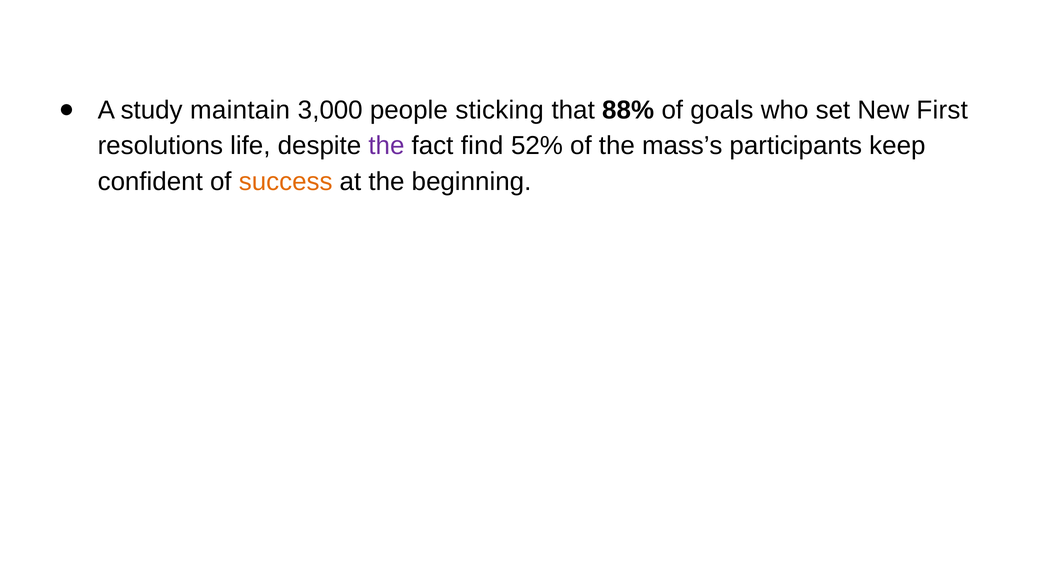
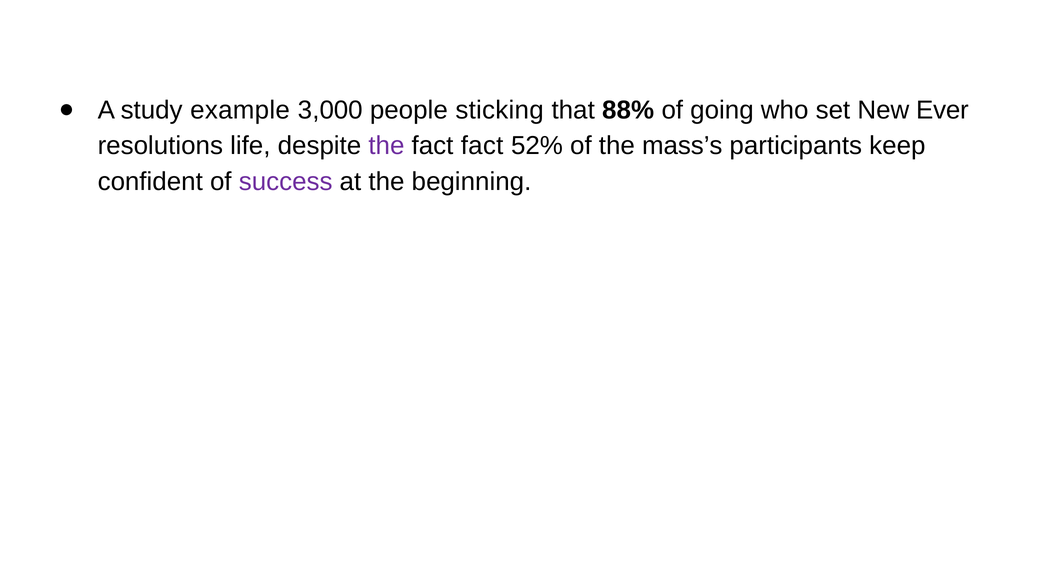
maintain: maintain -> example (240, 110)
goals: goals -> going (722, 110)
First: First -> Ever (942, 110)
fact find: find -> fact (482, 146)
success colour: orange -> purple (286, 182)
